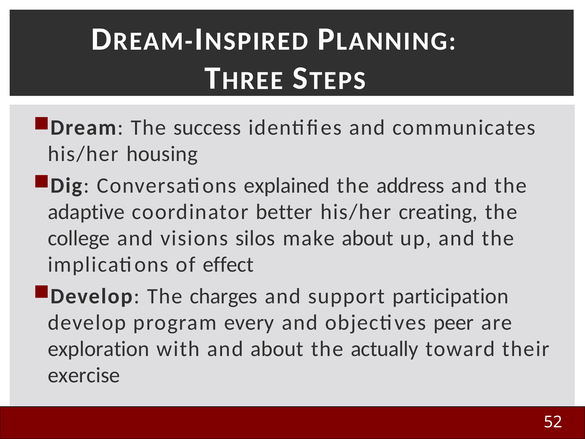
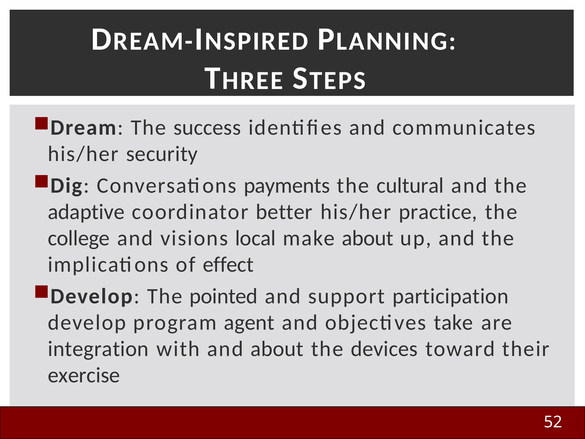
housing: housing -> security (162, 154)
explained: explained -> payments (287, 186)
address: address -> cultural (410, 186)
creating: creating -> practice (438, 212)
silos: silos -> local (255, 238)
charges: charges -> pointed (224, 296)
every: every -> agent (249, 322)
peer: peer -> take (454, 322)
exploration: exploration -> integration (98, 349)
actually: actually -> devices (384, 349)
